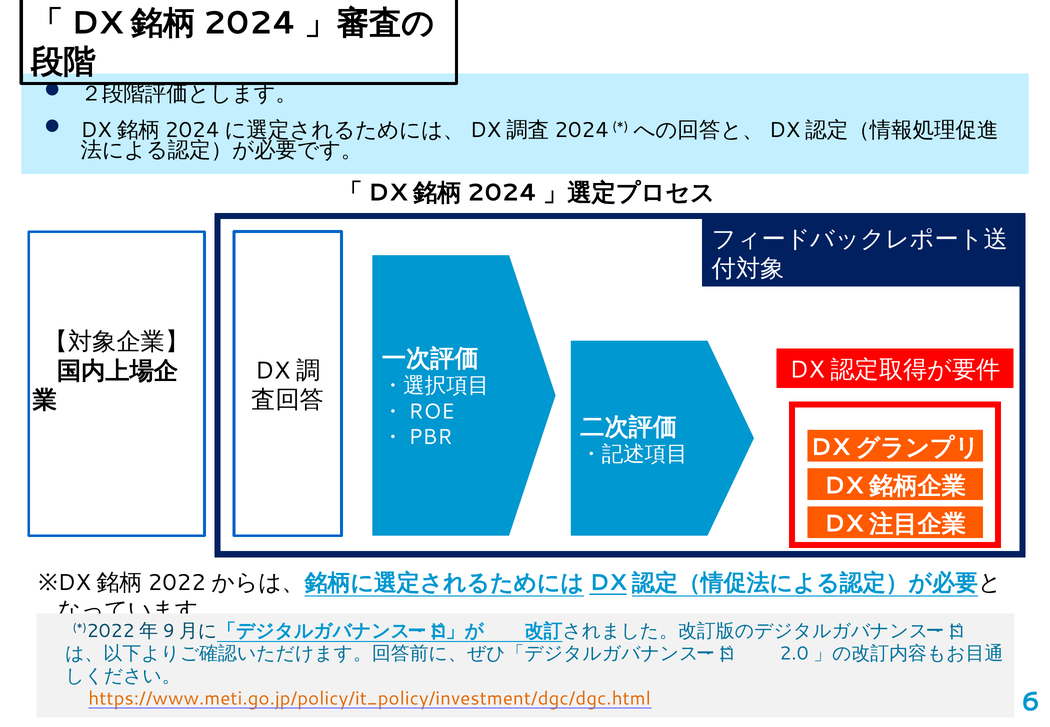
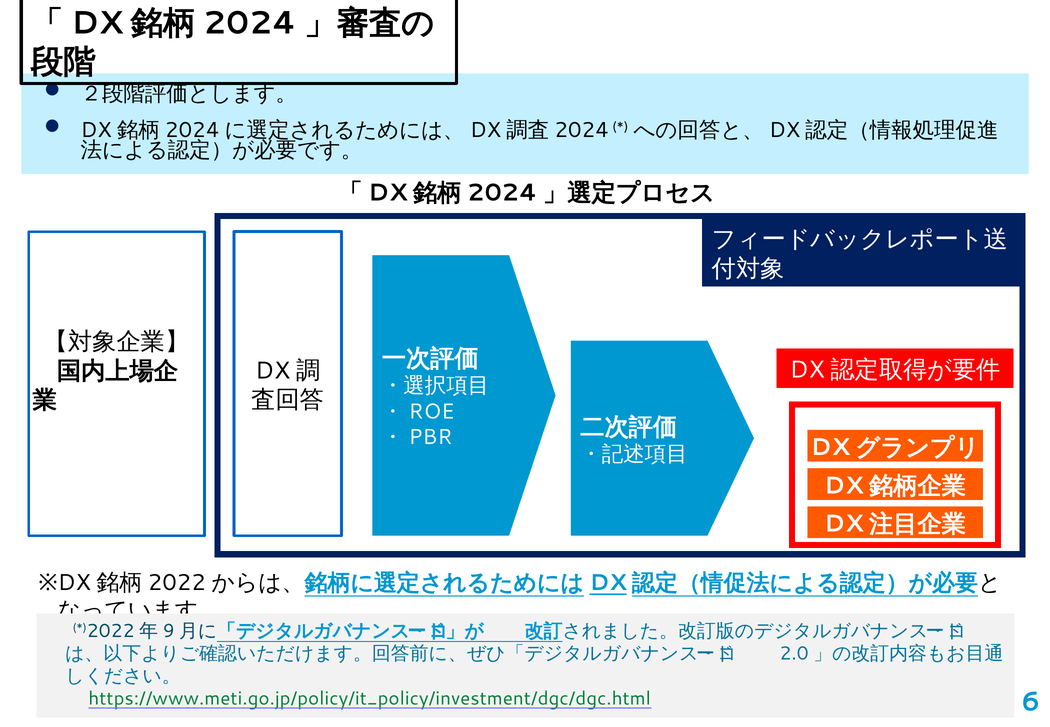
https://www.meti.go.jp/policy/it_policy/investment/dgc/dgc.html colour: orange -> green (370, 699)
